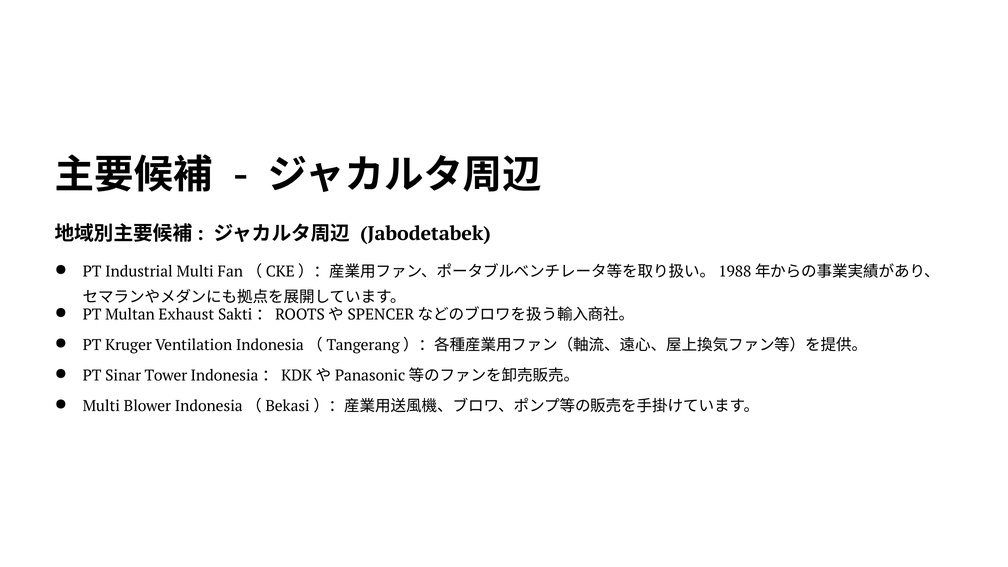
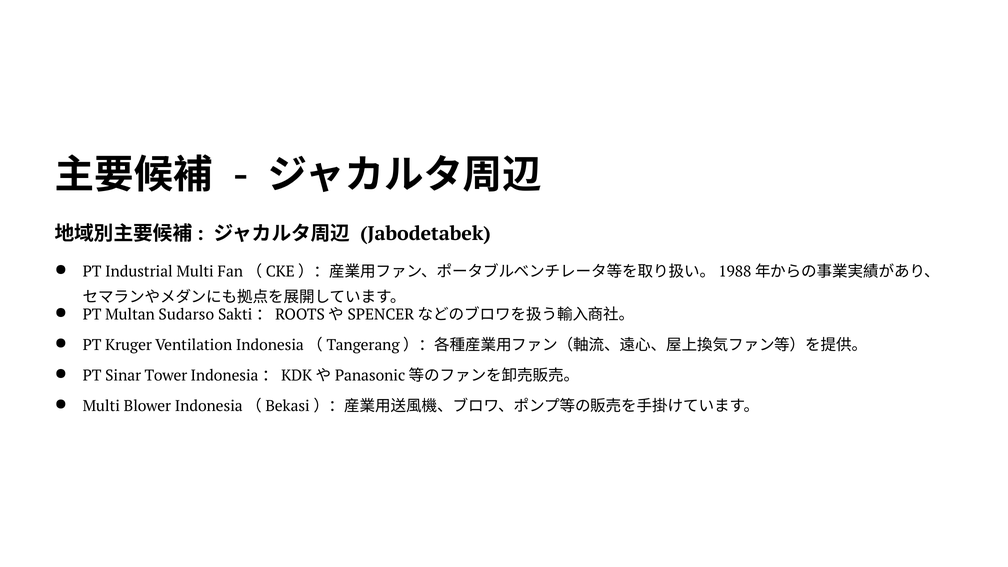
Exhaust: Exhaust -> Sudarso (186, 315)
